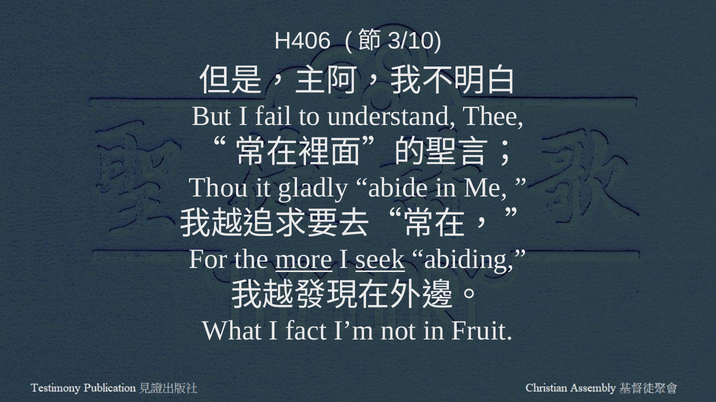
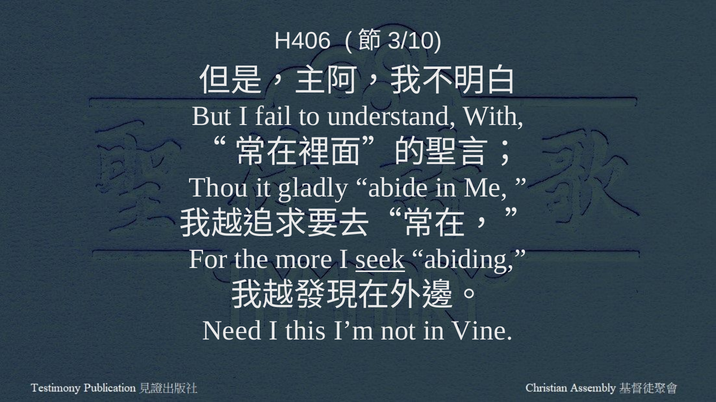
Thee: Thee -> With (494, 116)
more underline: present -> none (304, 260)
What: What -> Need (232, 331)
fact: fact -> this (306, 331)
Fruit: Fruit -> Vine (482, 331)
